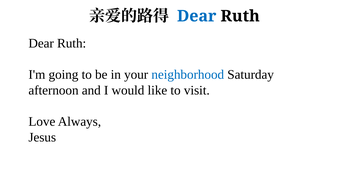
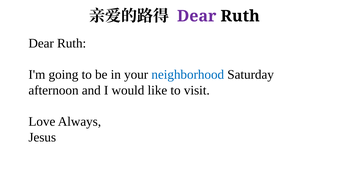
Dear colour: blue -> purple (197, 16)
